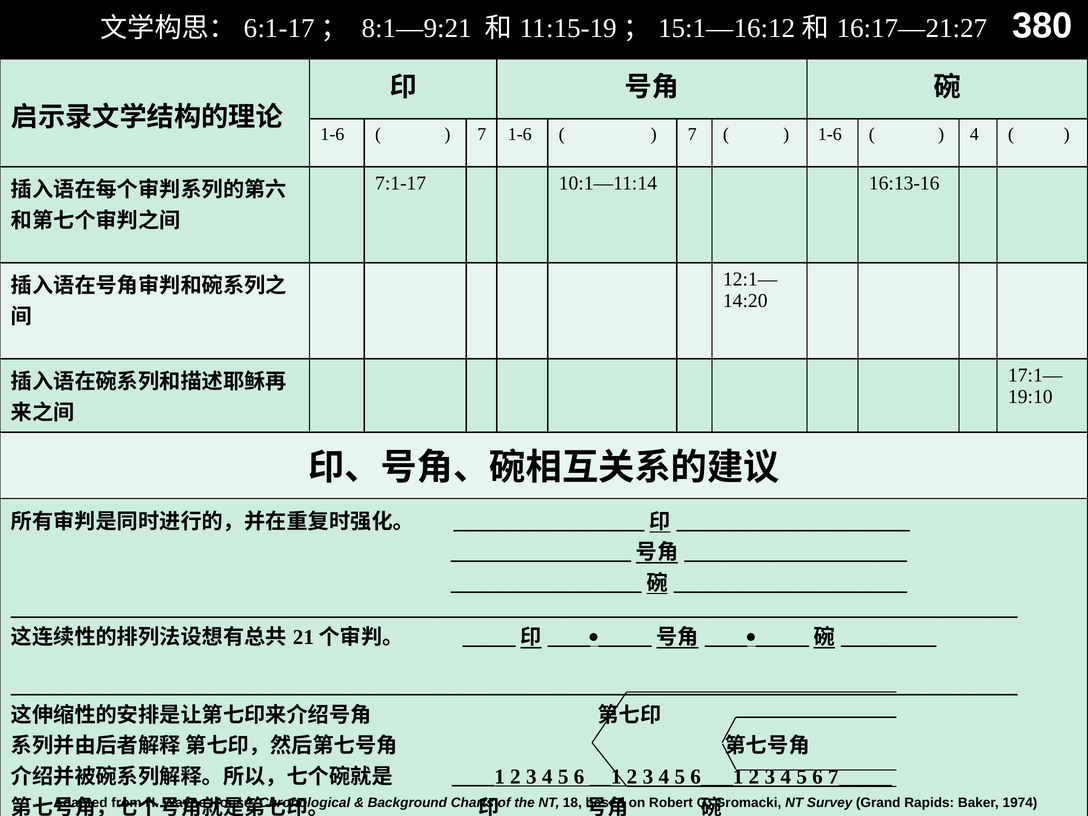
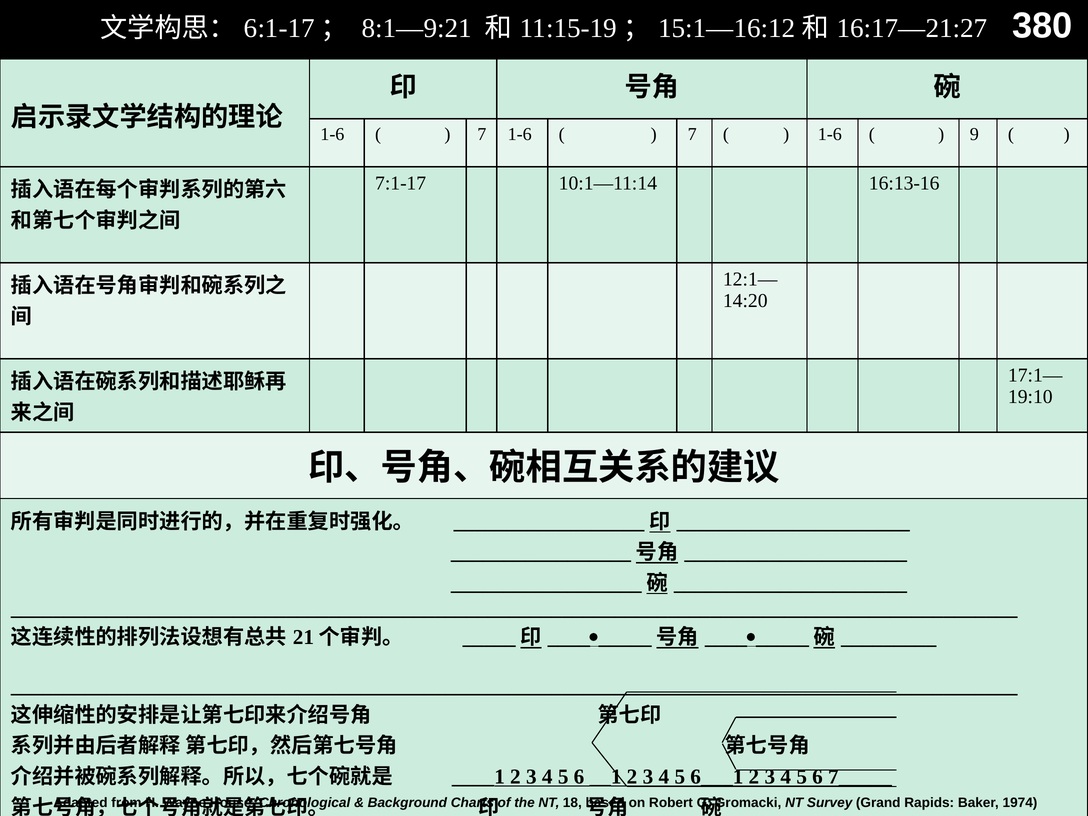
4: 4 -> 9 (974, 134)
